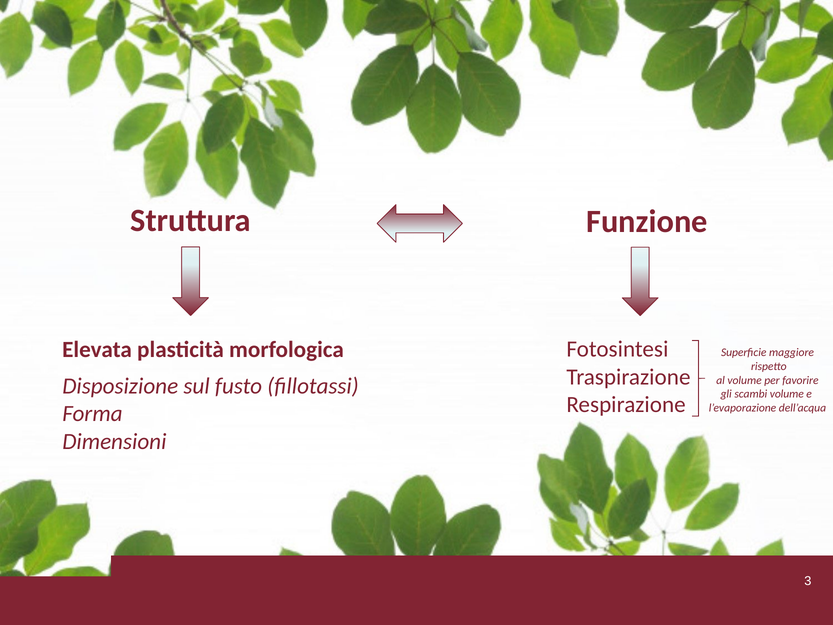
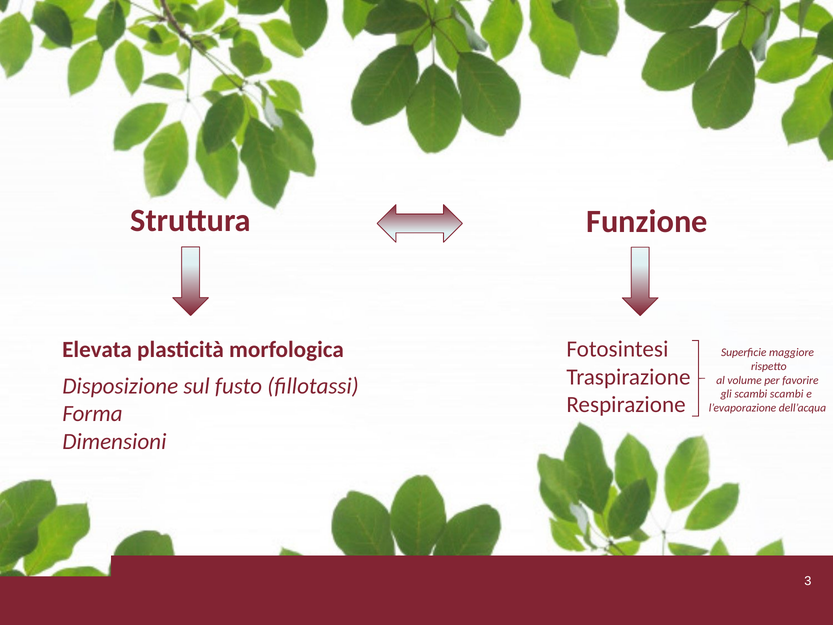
scambi volume: volume -> scambi (787, 394)
